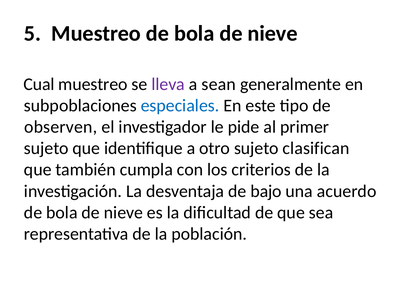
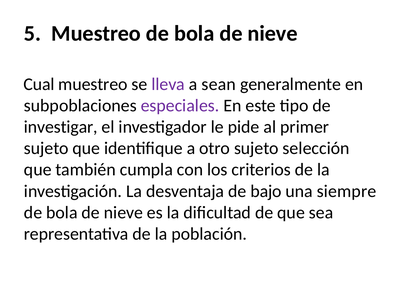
especiales colour: blue -> purple (180, 105)
observen: observen -> investigar (61, 127)
clasifican: clasifican -> selección (316, 148)
acuerdo: acuerdo -> siempre (347, 191)
